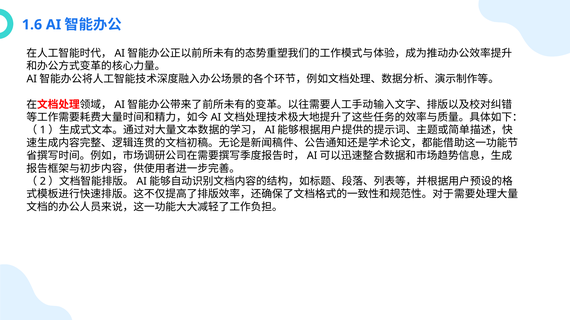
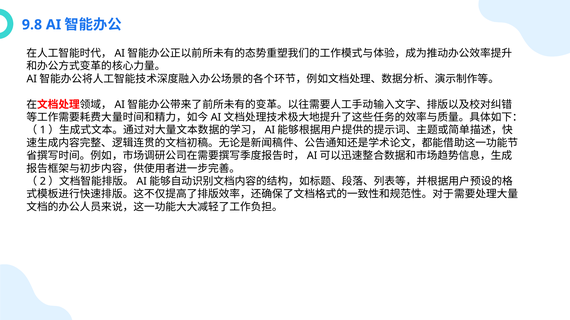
1.6: 1.6 -> 9.8 (32, 25)
